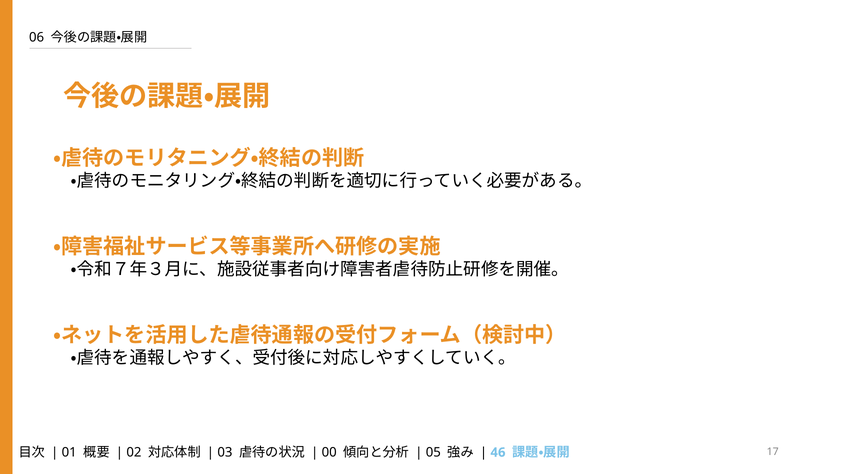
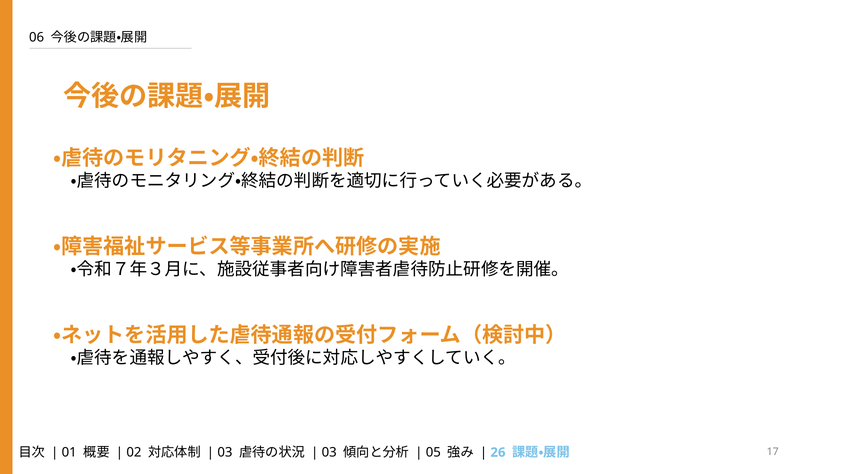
00: 00 -> 03 (329, 453)
46: 46 -> 26 (498, 453)
